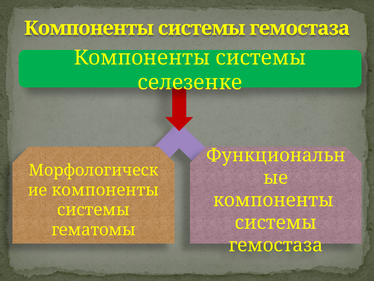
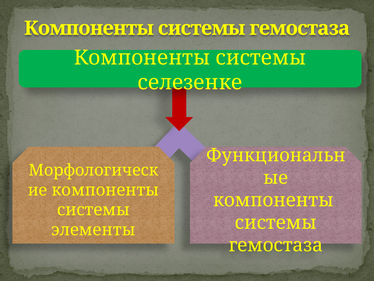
гематомы: гематомы -> элементы (93, 230)
